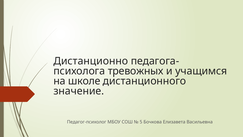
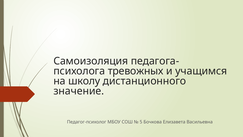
Дистанционно: Дистанционно -> Самоизоляция (91, 61)
школе: школе -> школу (84, 81)
